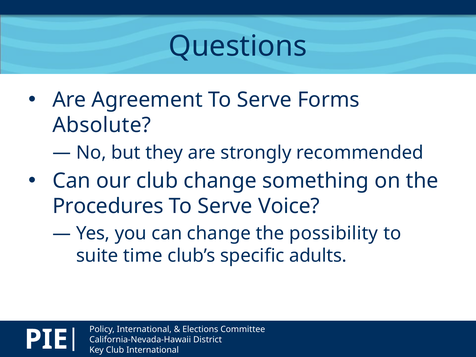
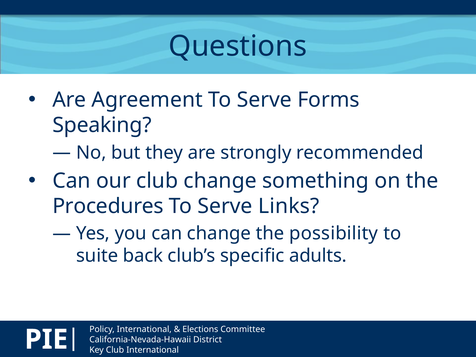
Absolute: Absolute -> Speaking (102, 125)
Voice: Voice -> Links (289, 206)
time: time -> back (143, 256)
